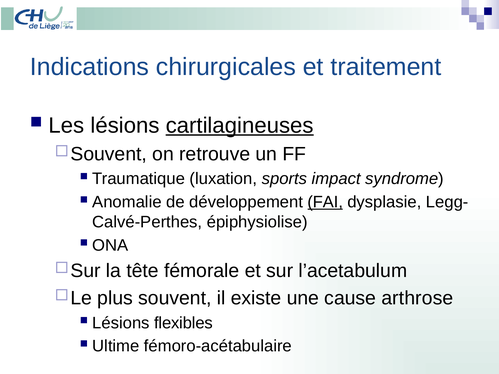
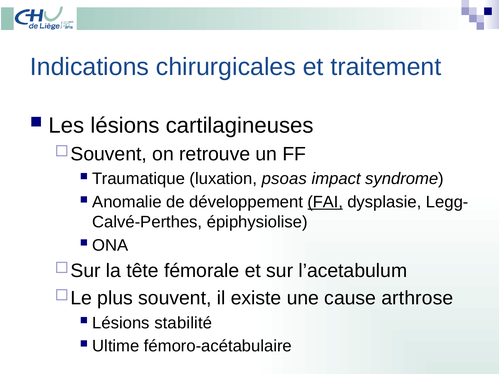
cartilagineuses underline: present -> none (240, 125)
sports: sports -> psoas (284, 179)
flexibles: flexibles -> stabilité (183, 323)
